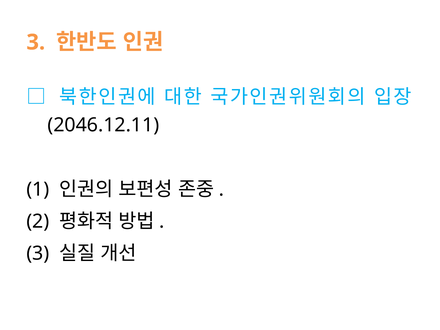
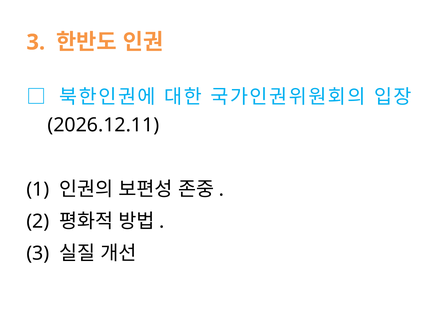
2046.12.11: 2046.12.11 -> 2026.12.11 (103, 125)
